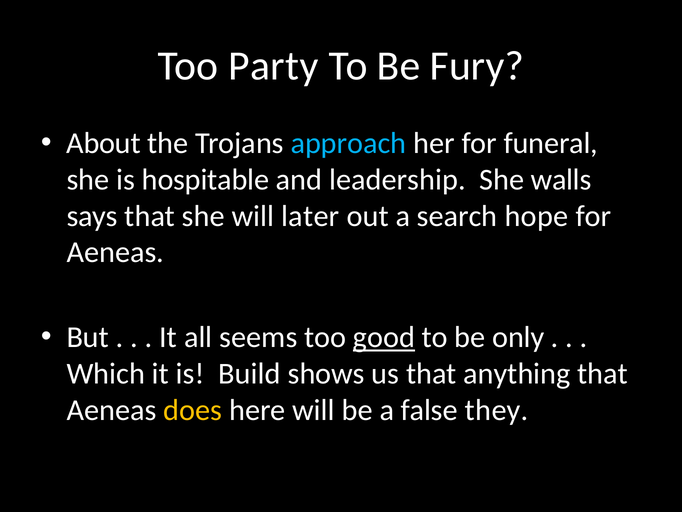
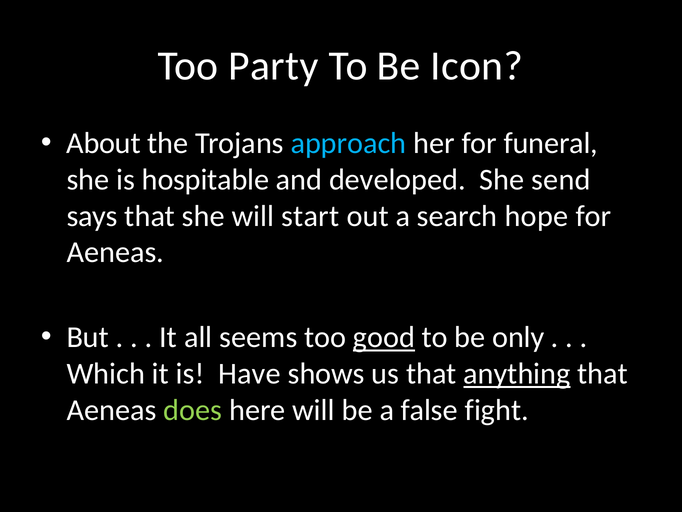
Fury: Fury -> Icon (477, 66)
leadership: leadership -> developed (397, 179)
walls: walls -> send (561, 179)
later: later -> start (310, 216)
Build: Build -> Have (250, 374)
anything underline: none -> present (517, 374)
does colour: yellow -> light green (193, 410)
they: they -> fight (497, 410)
